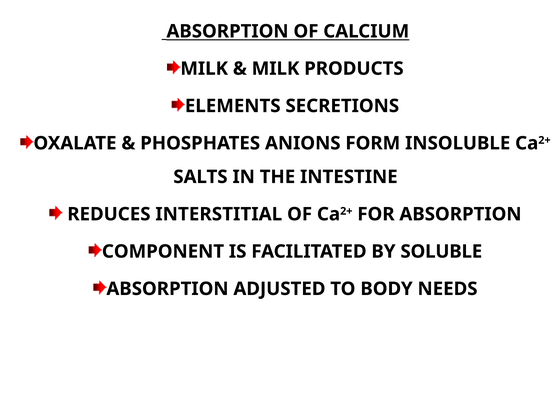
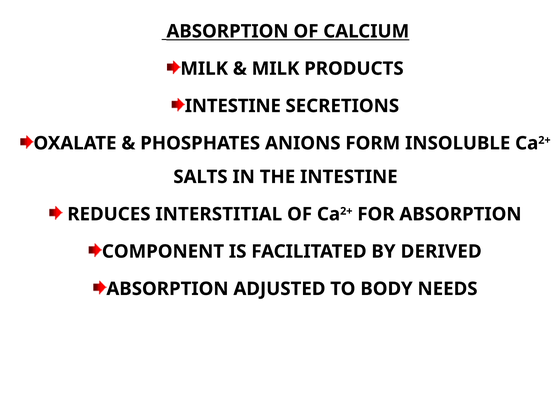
ELEMENTS: ELEMENTS -> INTESTINE (233, 106)
SOLUBLE: SOLUBLE -> DERIVED (441, 252)
